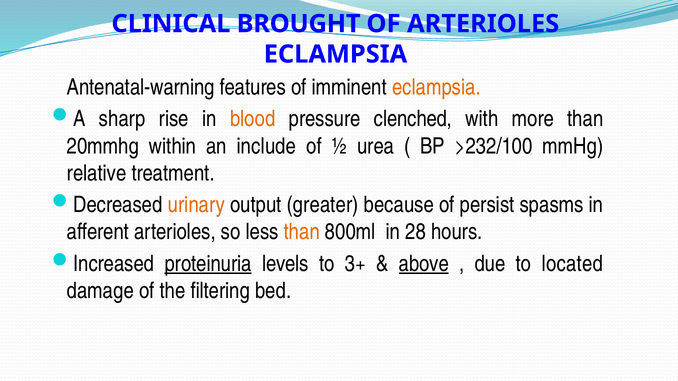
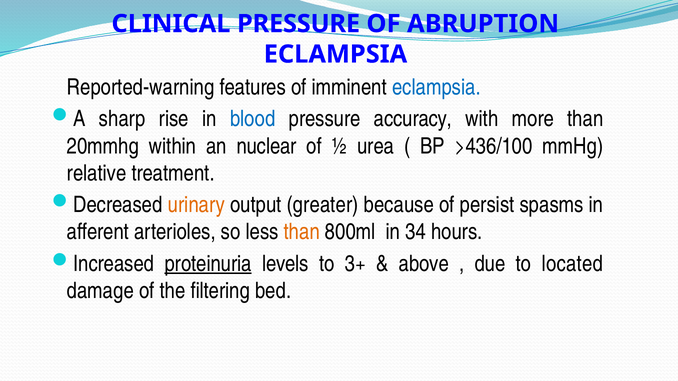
CLINICAL BROUGHT: BROUGHT -> PRESSURE (299, 24)
OF ARTERIOLES: ARTERIOLES -> ABRUPTION (483, 24)
Antenatal-warning: Antenatal-warning -> Reported-warning (141, 87)
eclampsia colour: orange -> blue (436, 87)
blood colour: orange -> blue (253, 119)
clenched: clenched -> accuracy (413, 119)
include: include -> nuclear (267, 146)
>232/100: >232/100 -> >436/100 (494, 146)
28: 28 -> 34 (416, 232)
above underline: present -> none (424, 264)
